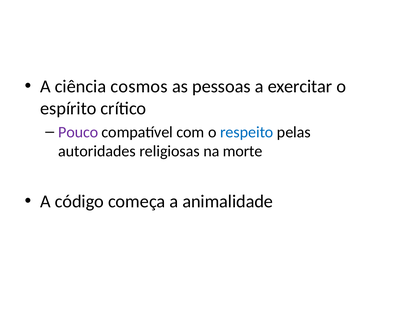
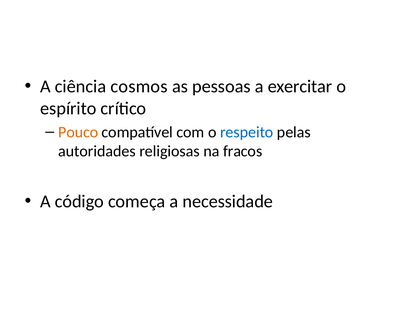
Pouco colour: purple -> orange (78, 132)
morte: morte -> fracos (243, 151)
animalidade: animalidade -> necessidade (228, 201)
